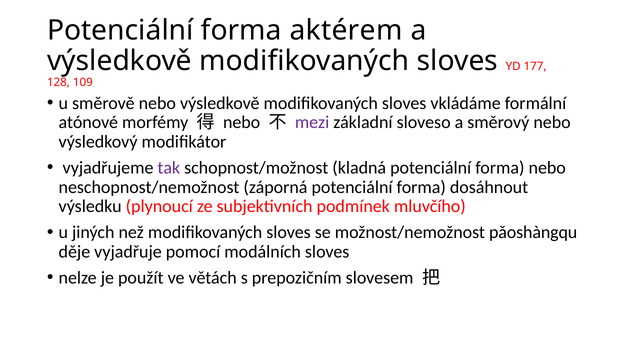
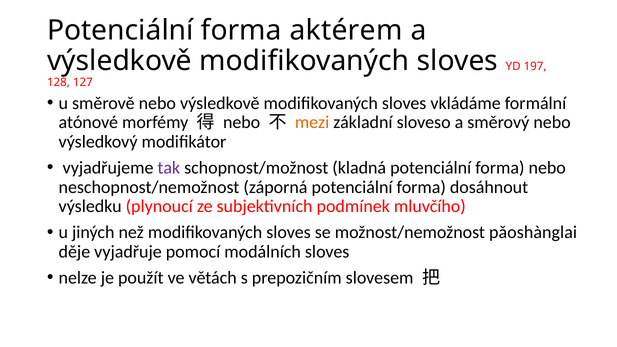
177: 177 -> 197 (535, 66)
109: 109 -> 127 (83, 82)
mezi colour: purple -> orange (312, 123)
pǎoshàngqu: pǎoshàngqu -> pǎoshànglai (533, 232)
